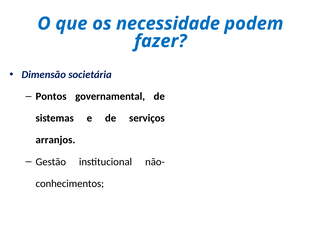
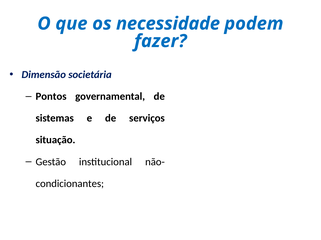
arranjos: arranjos -> situação (55, 140)
conhecimentos: conhecimentos -> condicionantes (70, 184)
